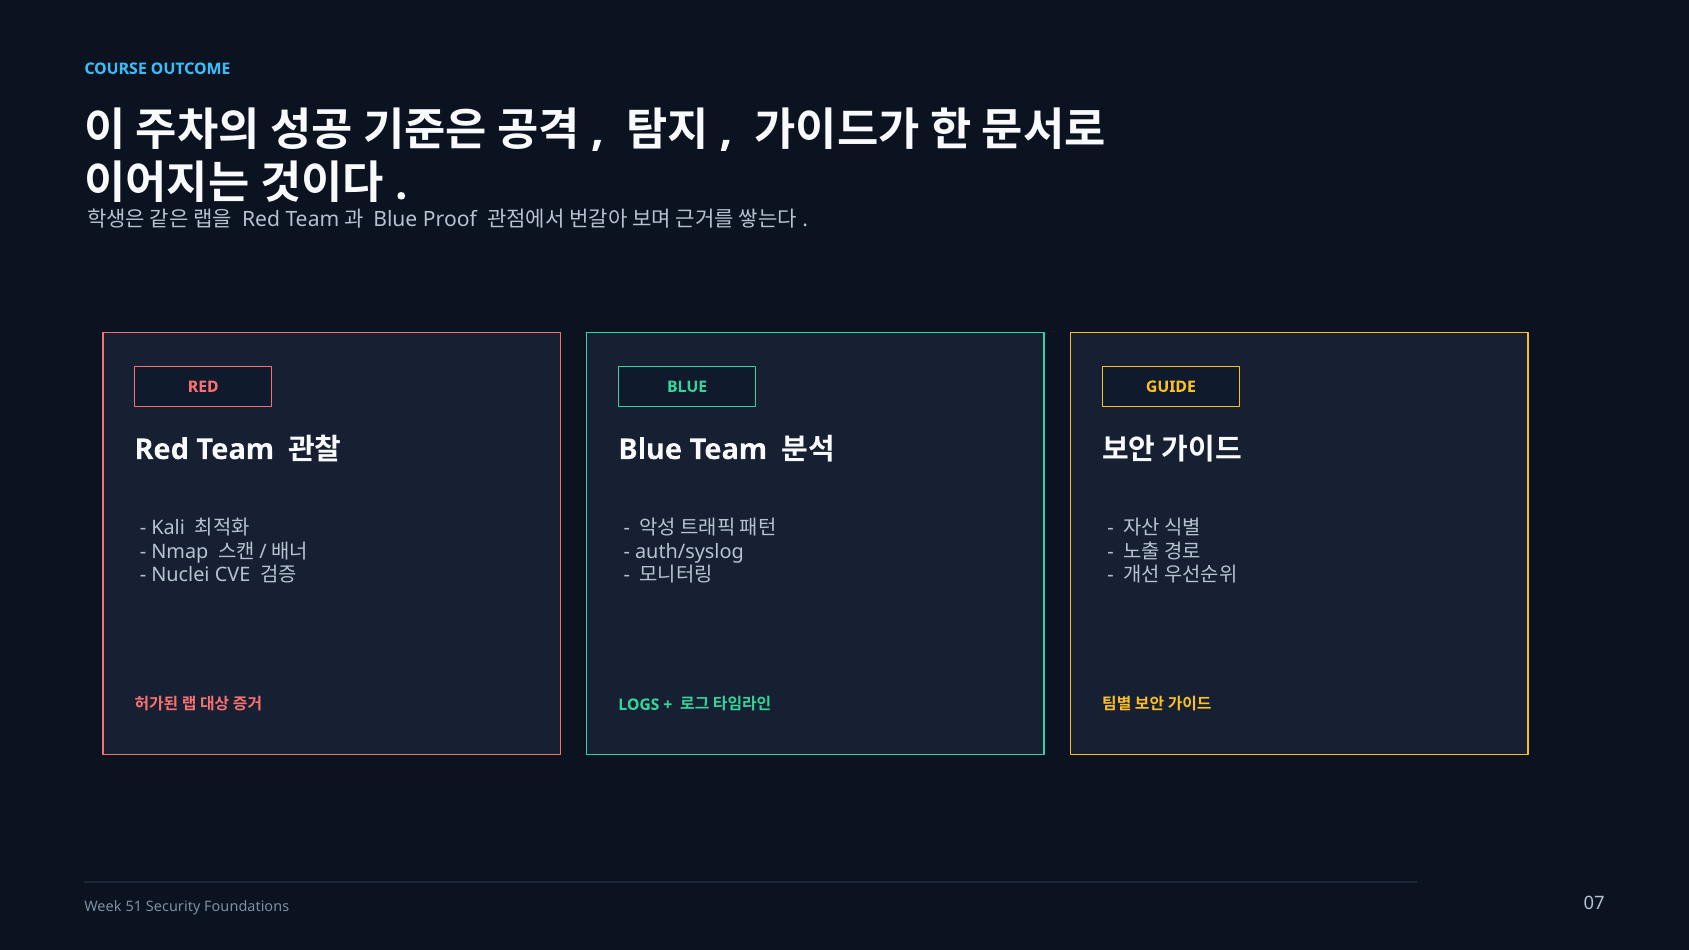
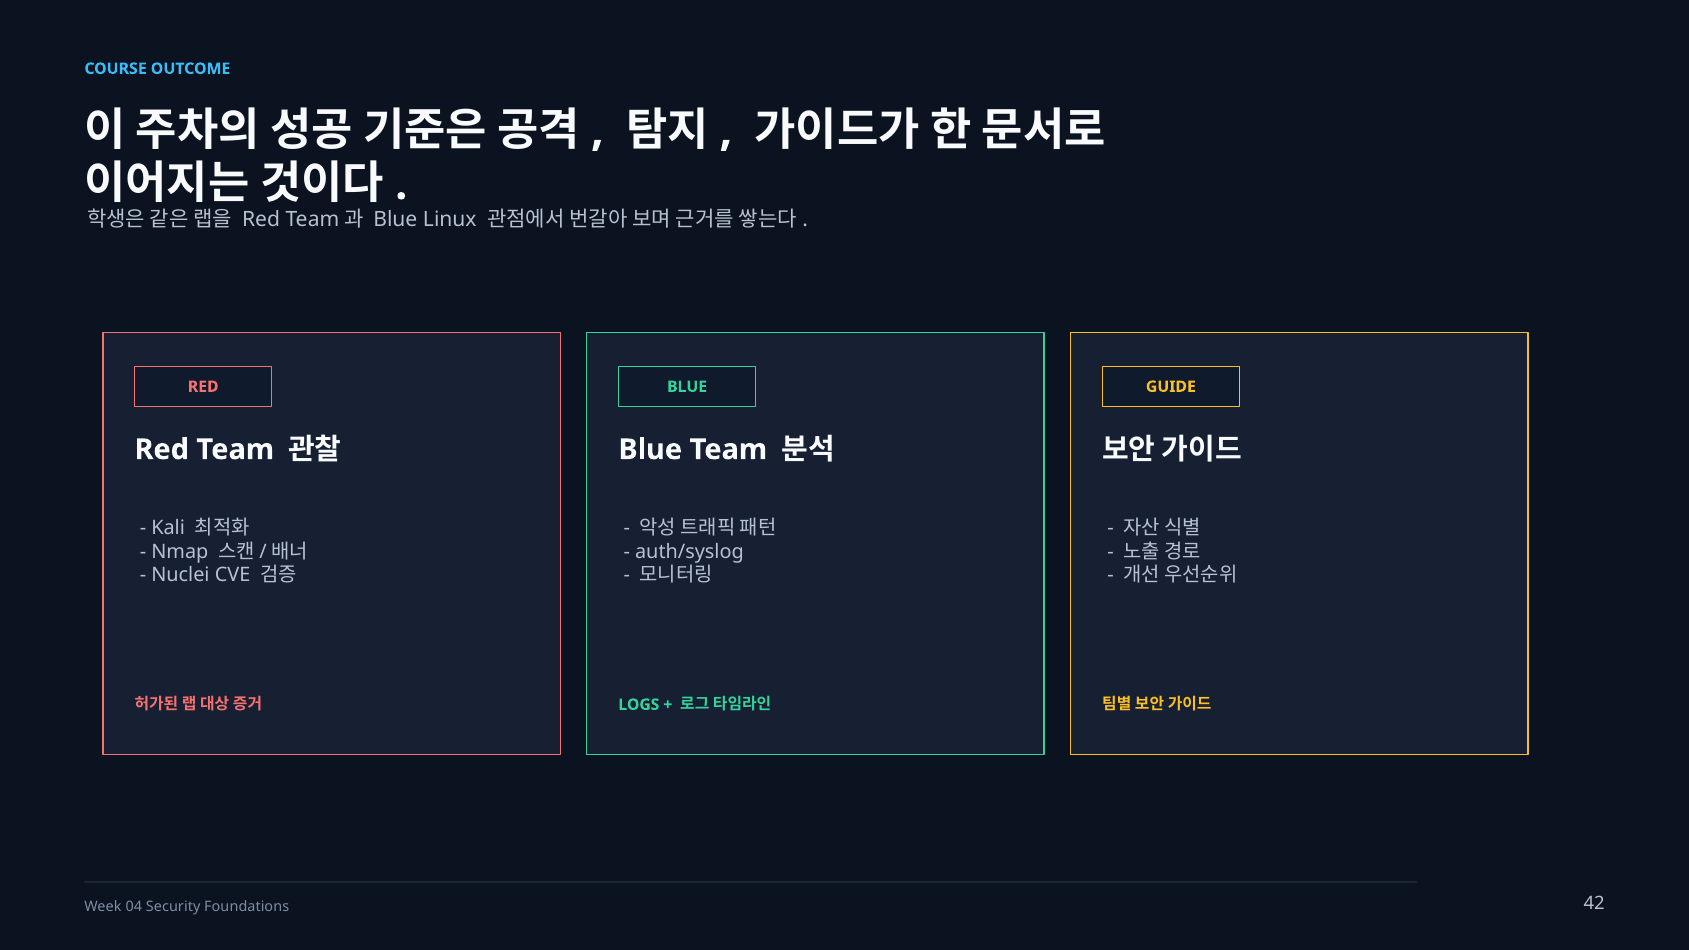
Proof: Proof -> Linux (450, 220)
51: 51 -> 04 (134, 907)
07: 07 -> 42 (1594, 903)
